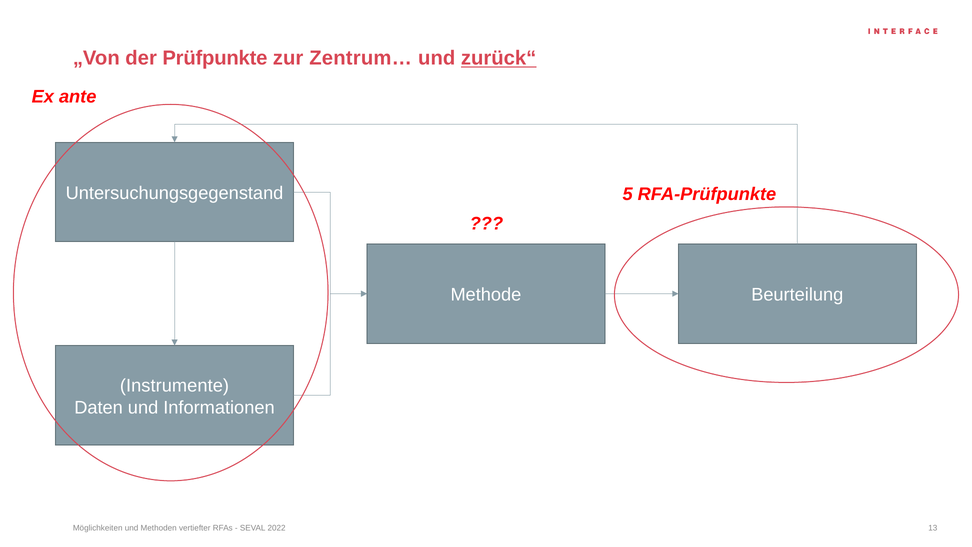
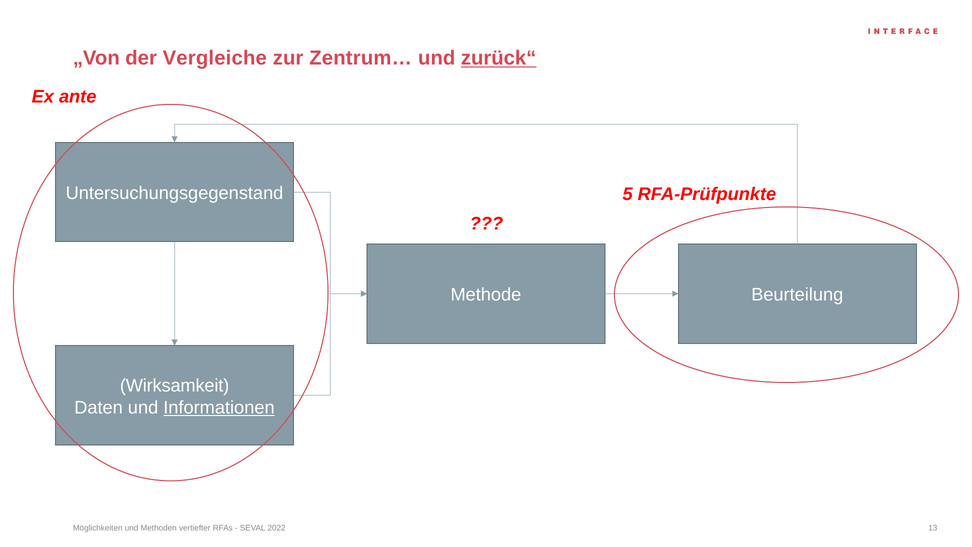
Prüfpunkte: Prüfpunkte -> Vergleiche (215, 58)
Instrumente: Instrumente -> Wirksamkeit (175, 385)
Informationen underline: none -> present (219, 407)
